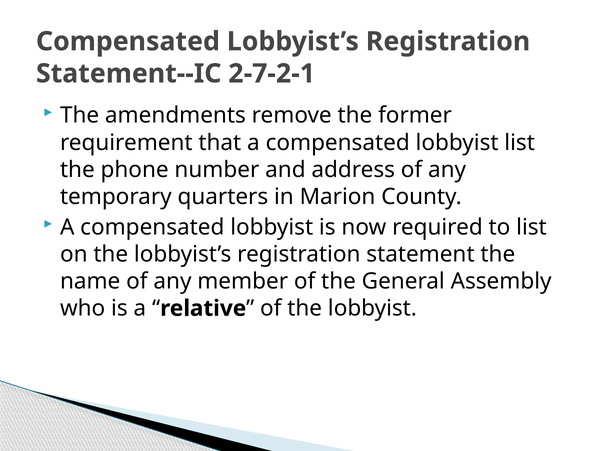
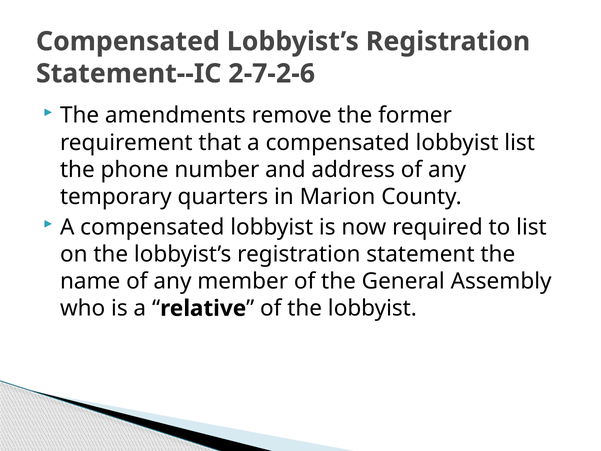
2-7-2-1: 2-7-2-1 -> 2-7-2-6 (272, 74)
